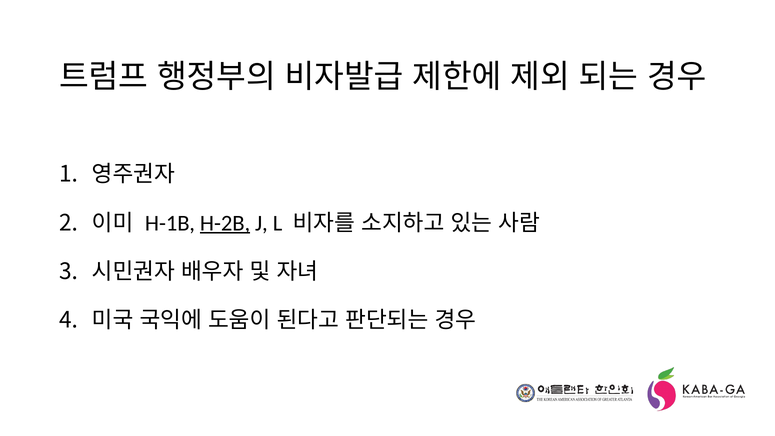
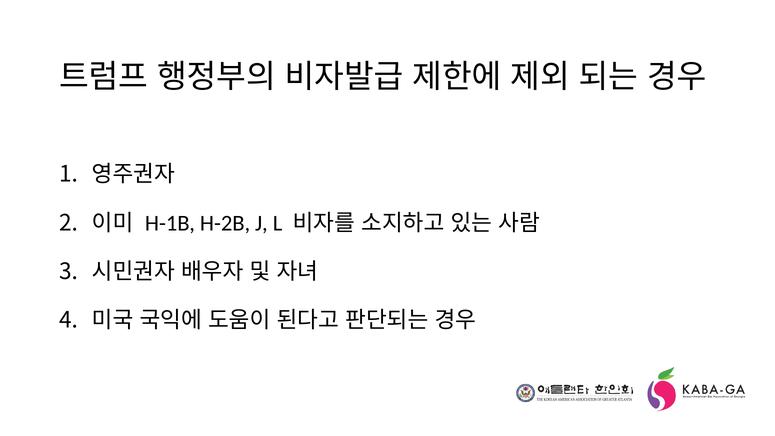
H-2B underline: present -> none (225, 223)
